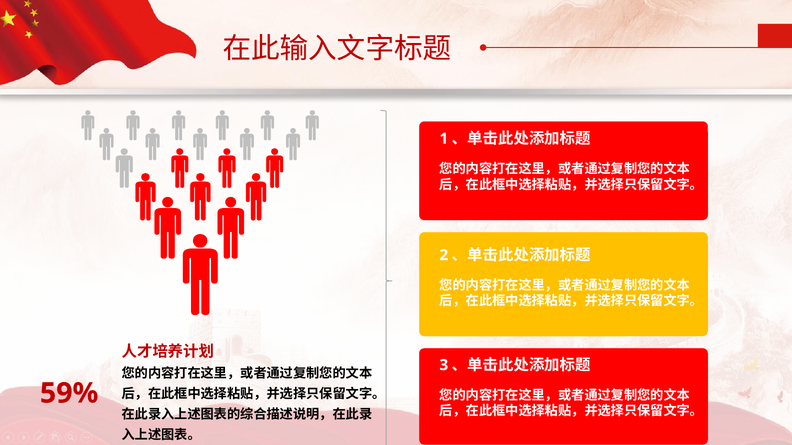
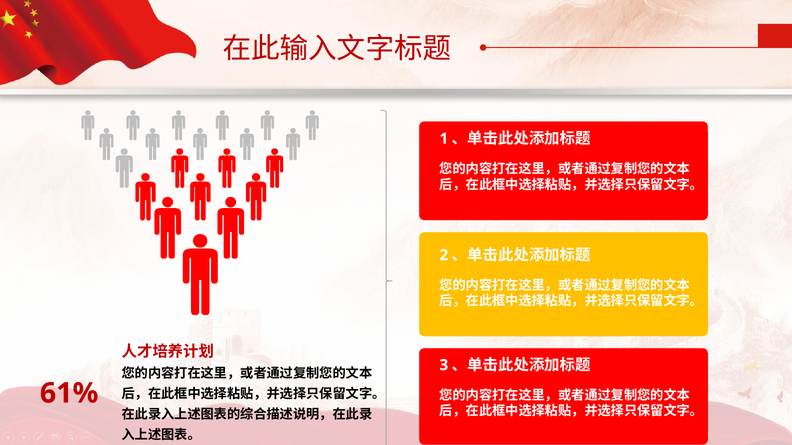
59%: 59% -> 61% (69, 394)
